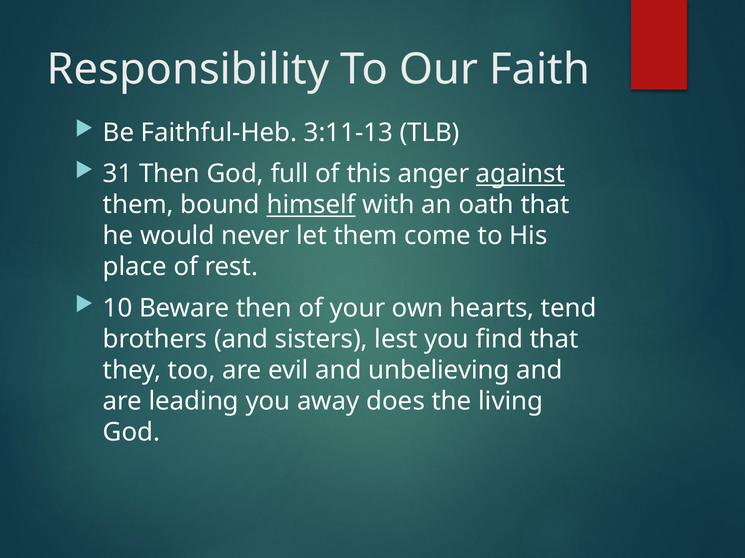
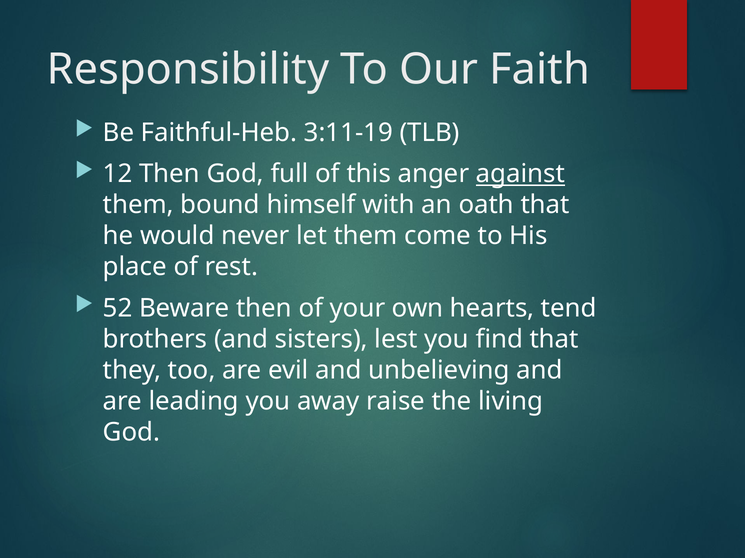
3:11-13: 3:11-13 -> 3:11-19 (348, 133)
31: 31 -> 12 (118, 174)
himself underline: present -> none (311, 205)
10: 10 -> 52 (118, 309)
does: does -> raise (396, 402)
